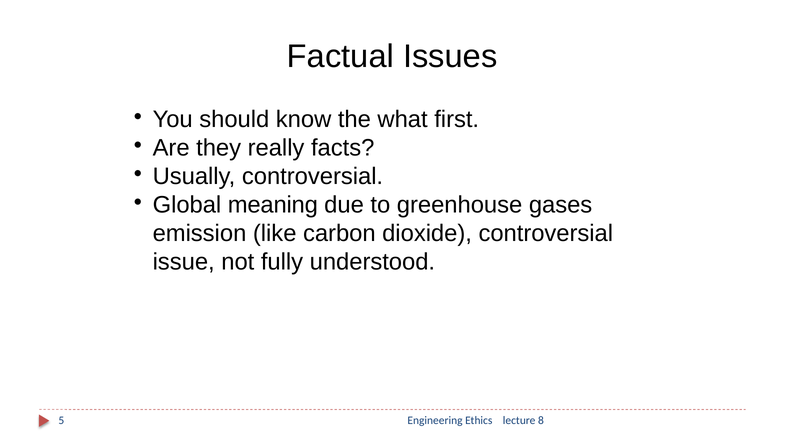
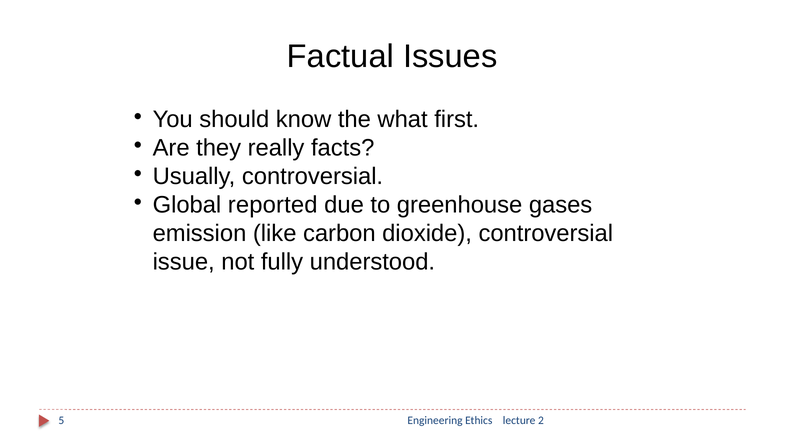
meaning: meaning -> reported (273, 205)
8: 8 -> 2 (541, 420)
